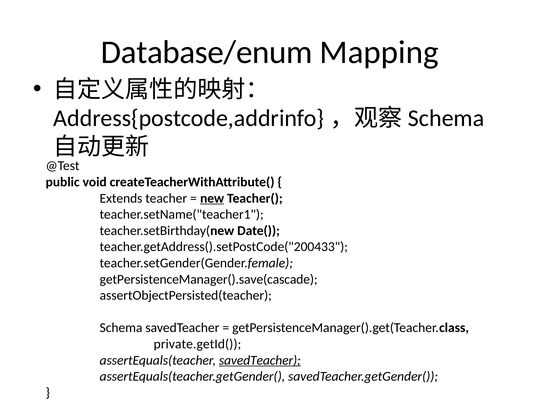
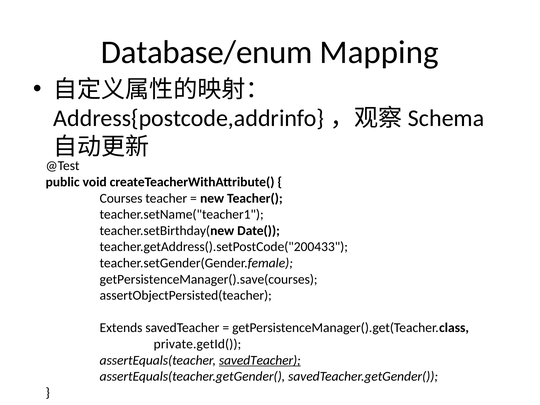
Extends: Extends -> Courses (121, 198)
new underline: present -> none (212, 198)
getPersistenceManager().save(cascade: getPersistenceManager().save(cascade -> getPersistenceManager().save(courses (209, 279)
Schema: Schema -> Extends (121, 328)
